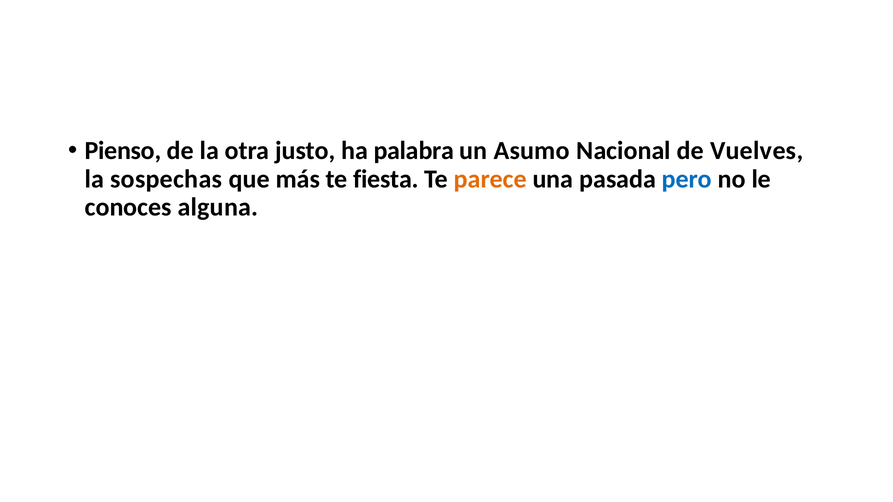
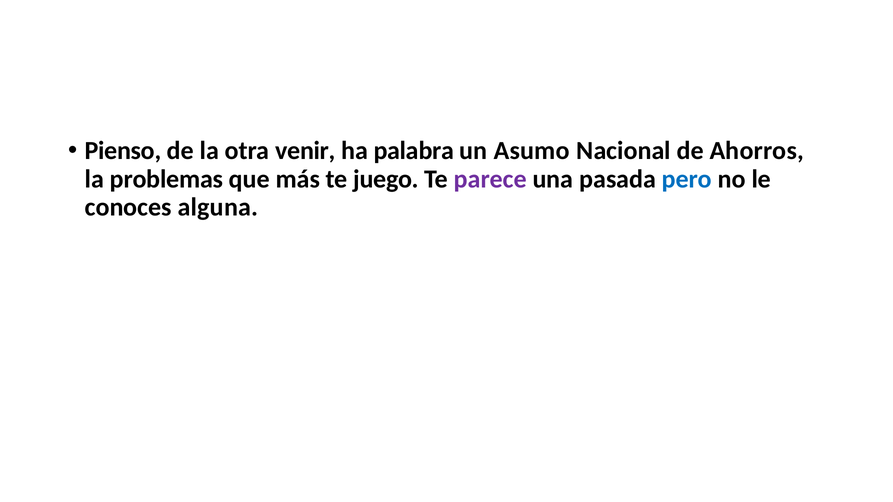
justo: justo -> venir (305, 151)
Vuelves: Vuelves -> Ahorros (757, 151)
sospechas: sospechas -> problemas (166, 179)
fiesta: fiesta -> juego (386, 179)
parece colour: orange -> purple (490, 179)
